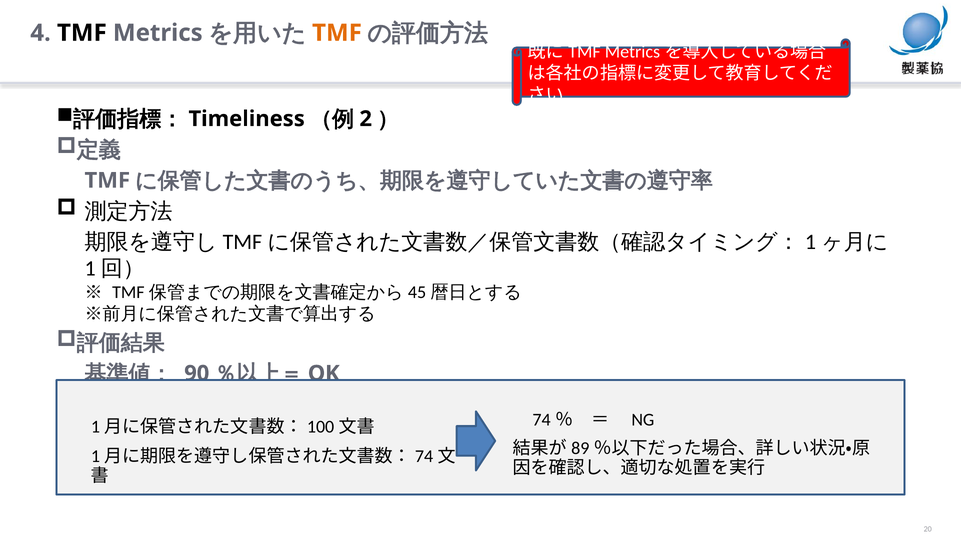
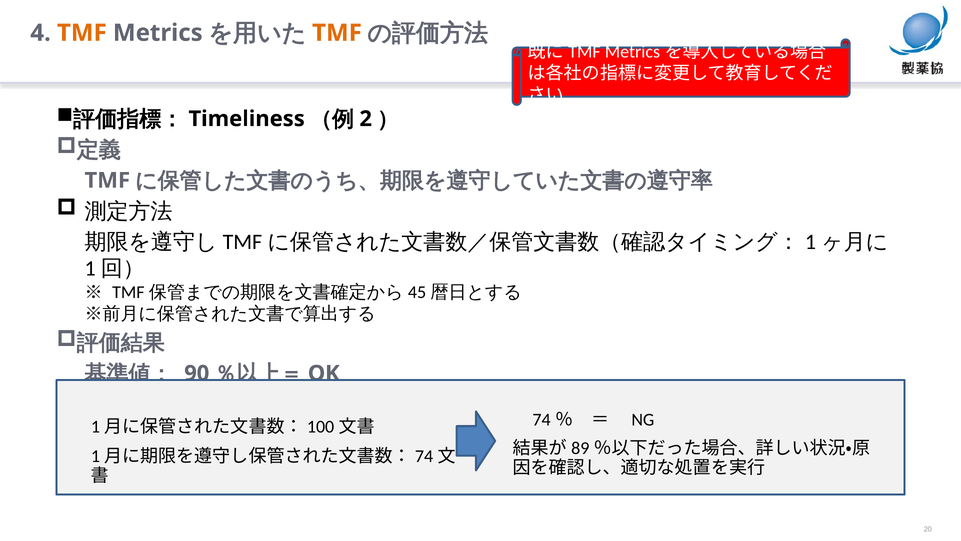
TMF colour: black -> orange (82, 33)
